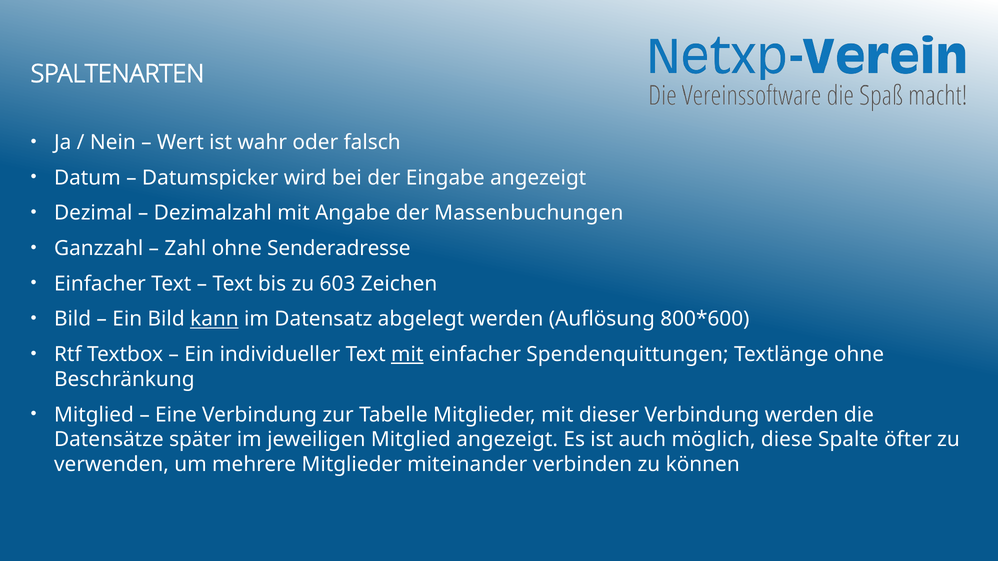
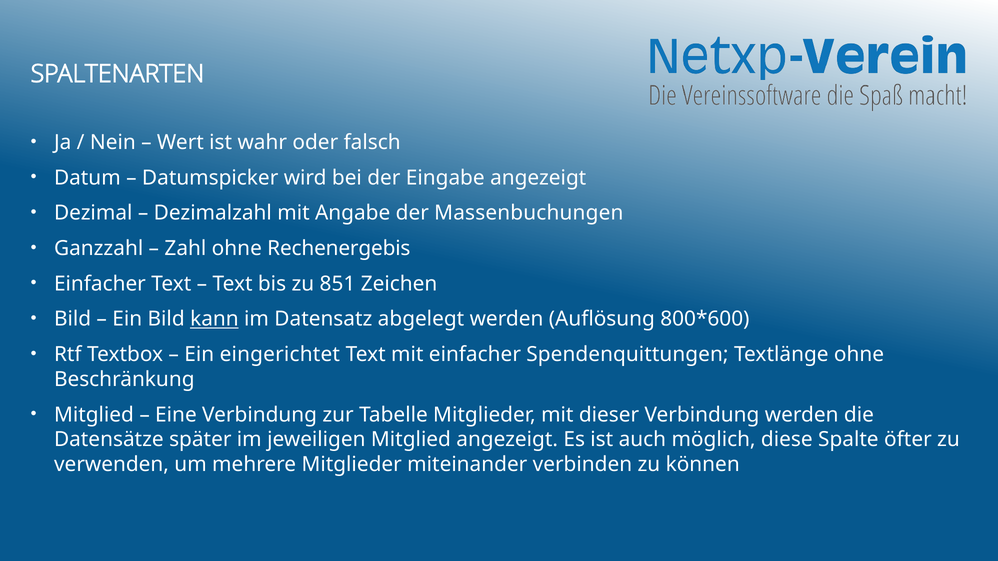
Senderadresse: Senderadresse -> Rechenergebis (339, 249)
603: 603 -> 851 (337, 284)
individueller: individueller -> eingerichtet (280, 355)
mit underline: present -> none (407, 355)
